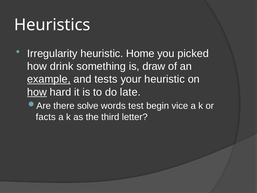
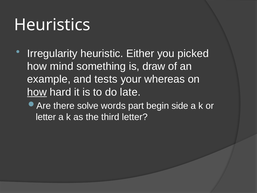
Home: Home -> Either (140, 53)
drink: drink -> mind (62, 66)
example underline: present -> none (49, 79)
your heuristic: heuristic -> whereas (165, 79)
test: test -> part (136, 106)
vice: vice -> side (180, 106)
facts: facts -> letter (46, 117)
